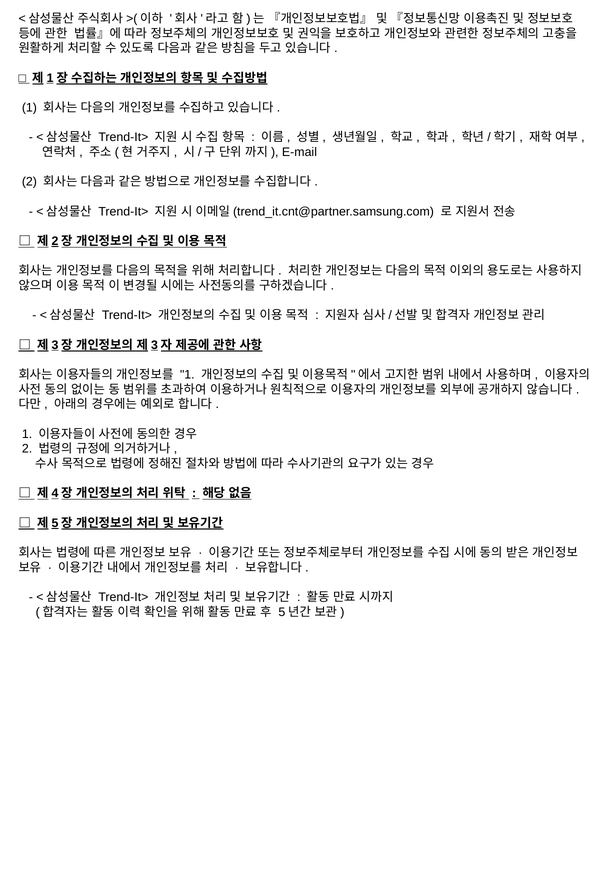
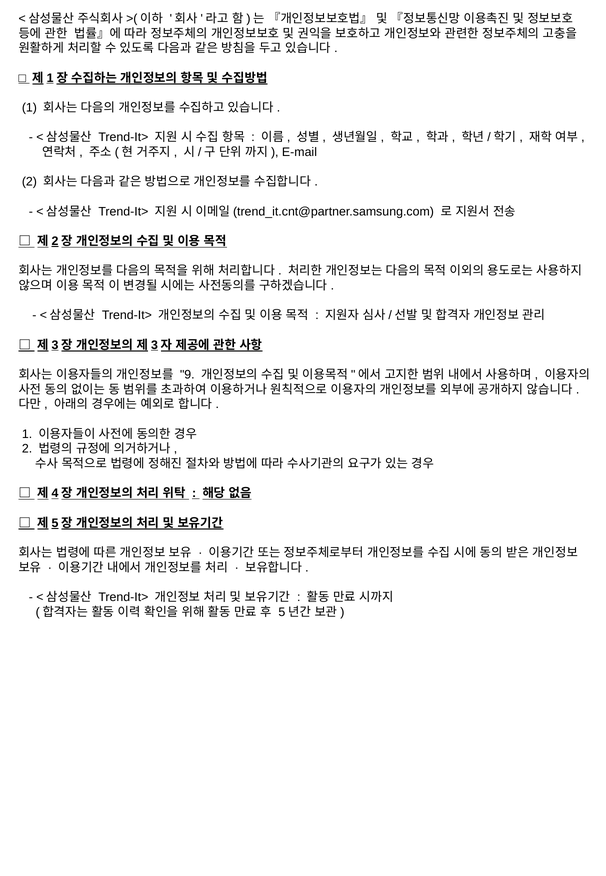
1: 1 -> 9 (187, 374)
